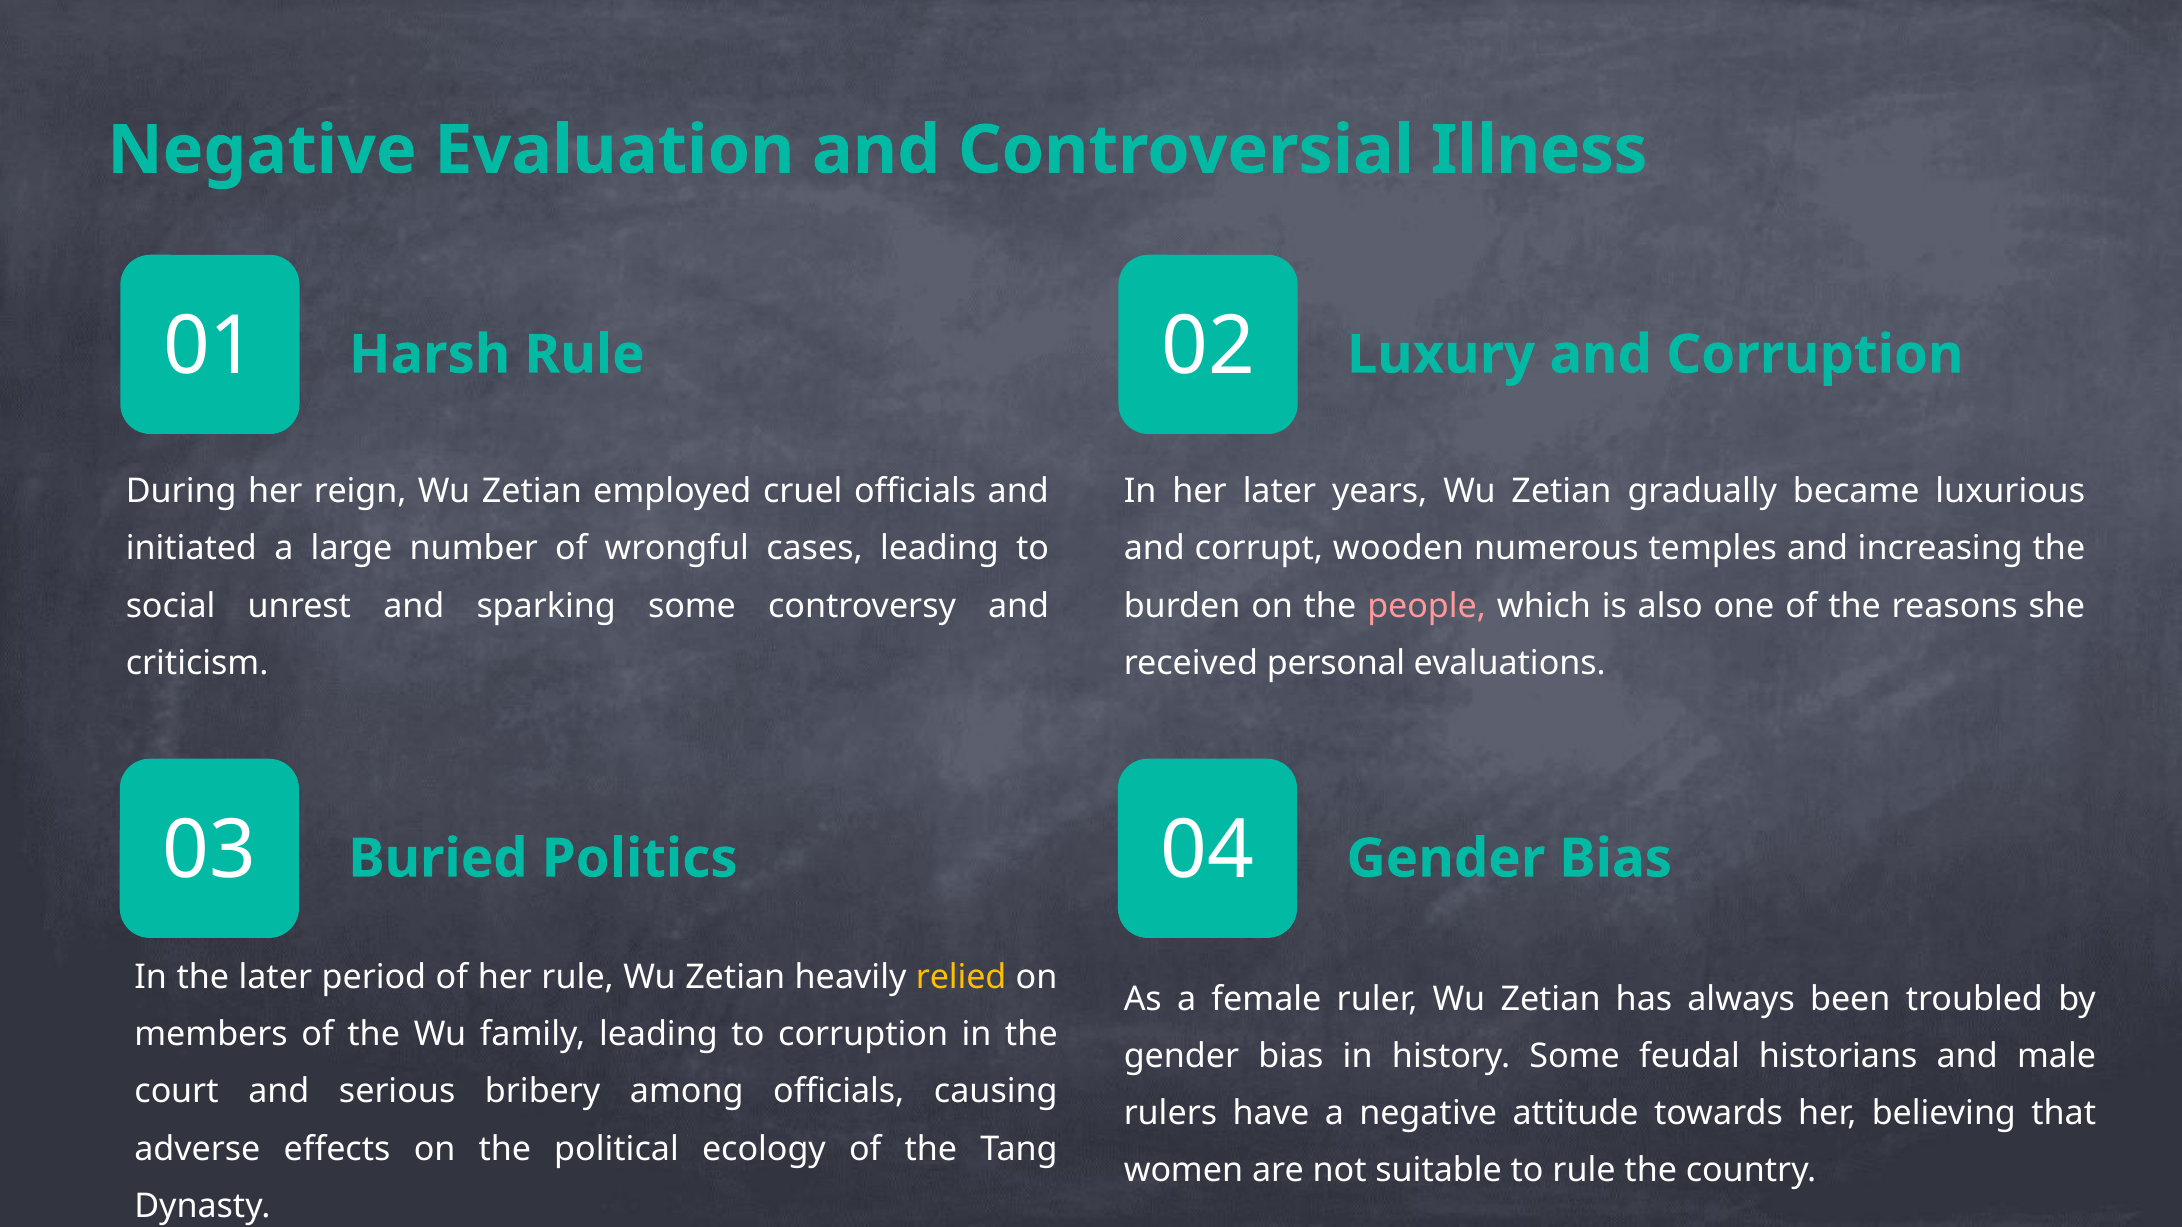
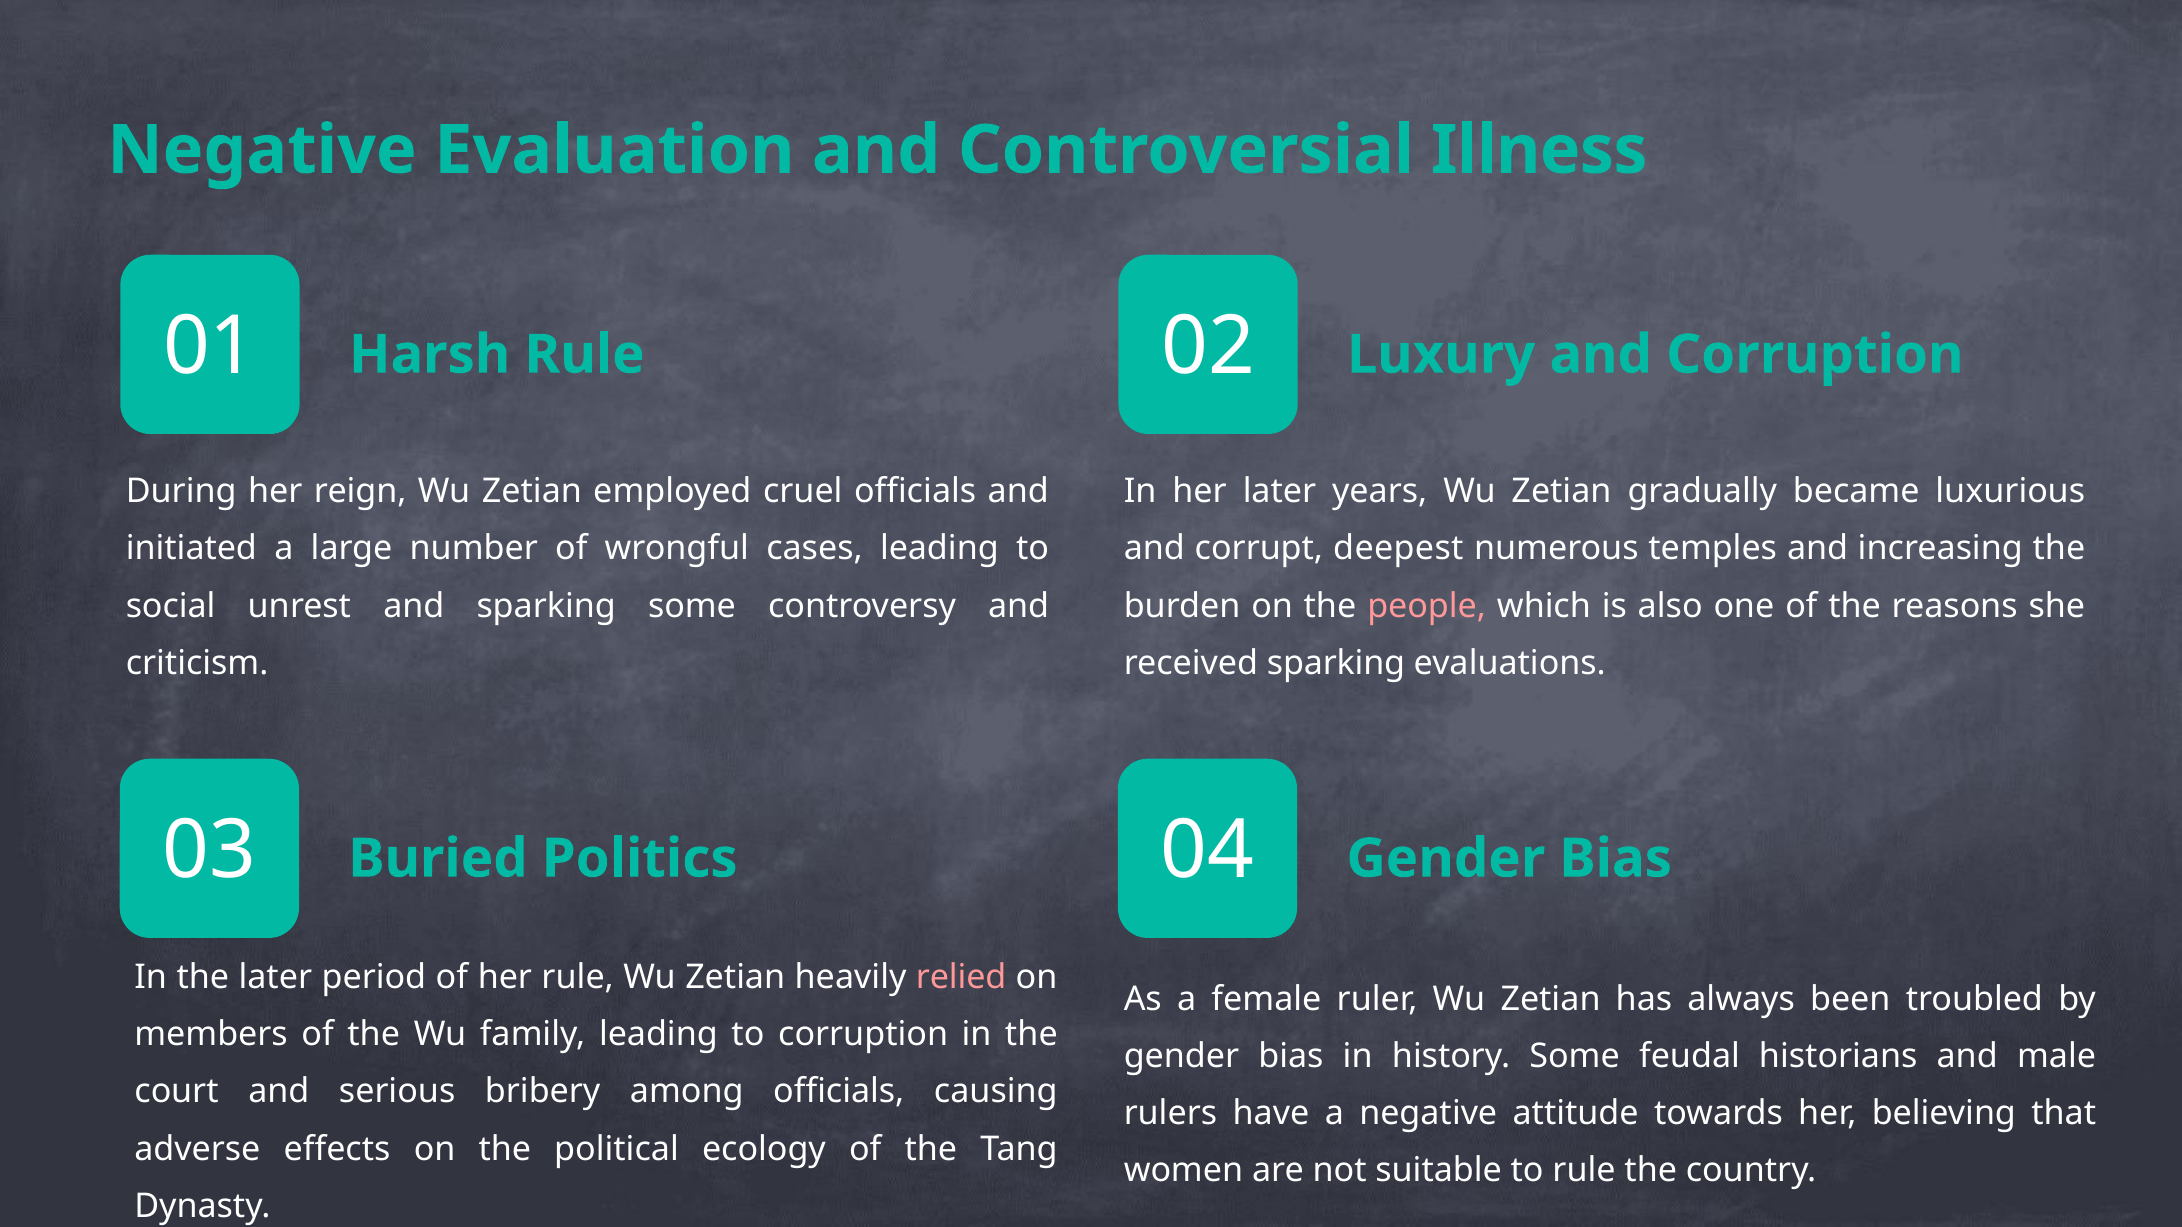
wooden: wooden -> deepest (1398, 549)
received personal: personal -> sparking (1336, 663)
relied colour: yellow -> pink (961, 977)
